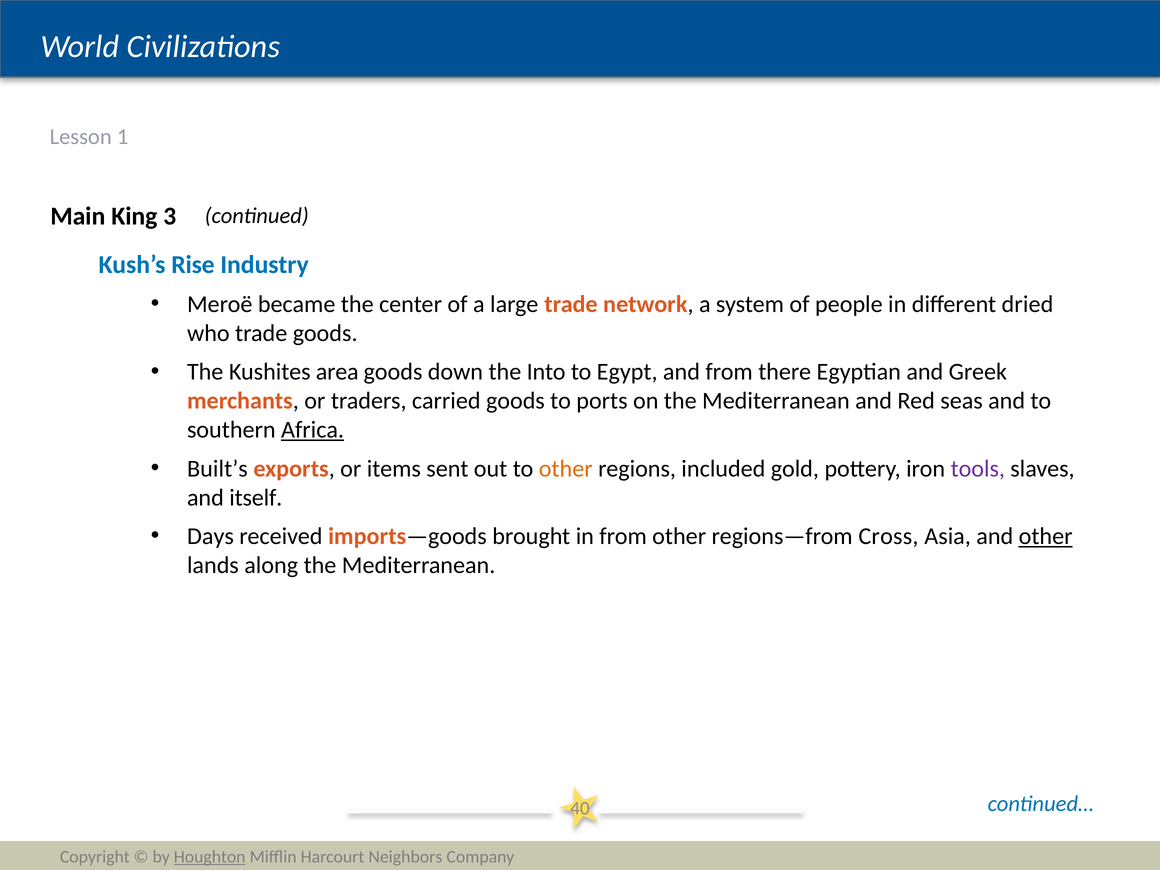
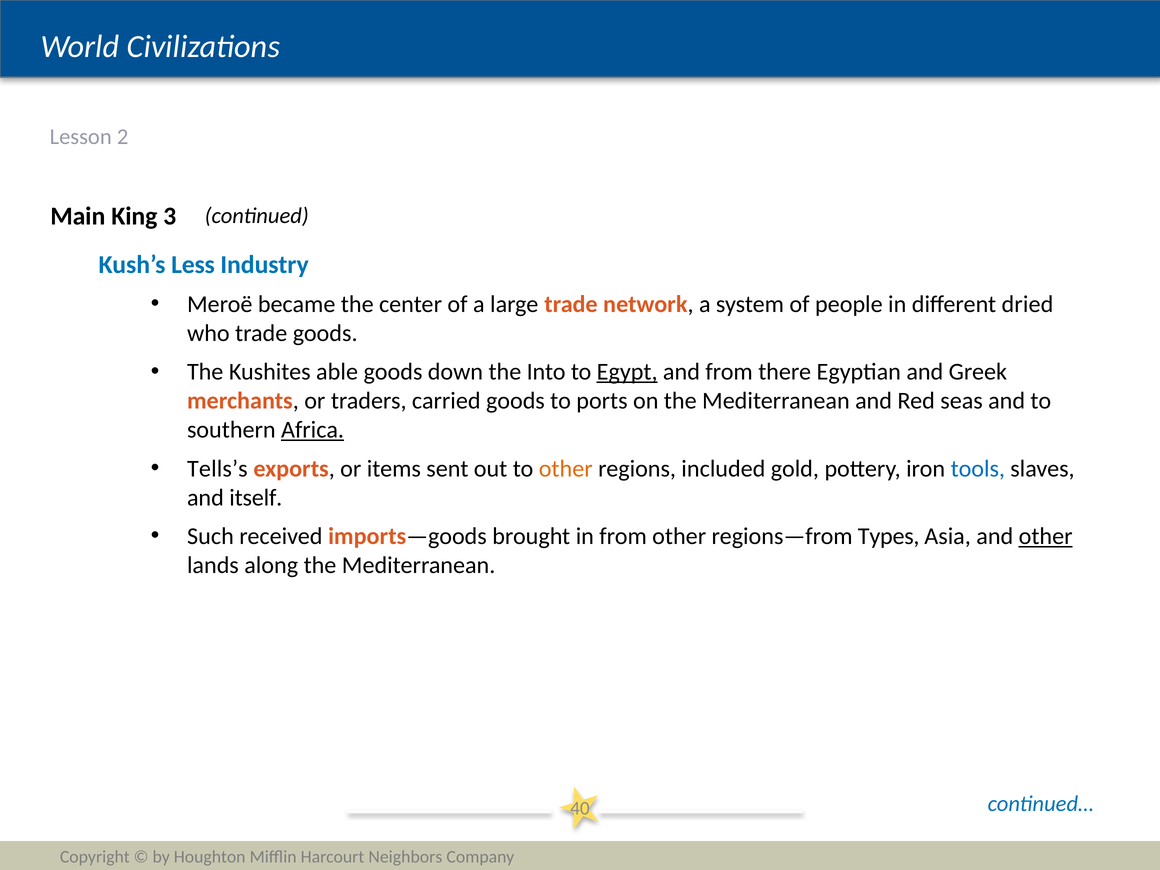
1: 1 -> 2 (123, 137)
Rise: Rise -> Less (193, 265)
area: area -> able (337, 372)
Egypt underline: none -> present (627, 372)
Built’s: Built’s -> Tells’s (217, 469)
tools colour: purple -> blue (978, 469)
Days: Days -> Such (210, 536)
Cross: Cross -> Types (889, 536)
Houghton underline: present -> none (210, 857)
